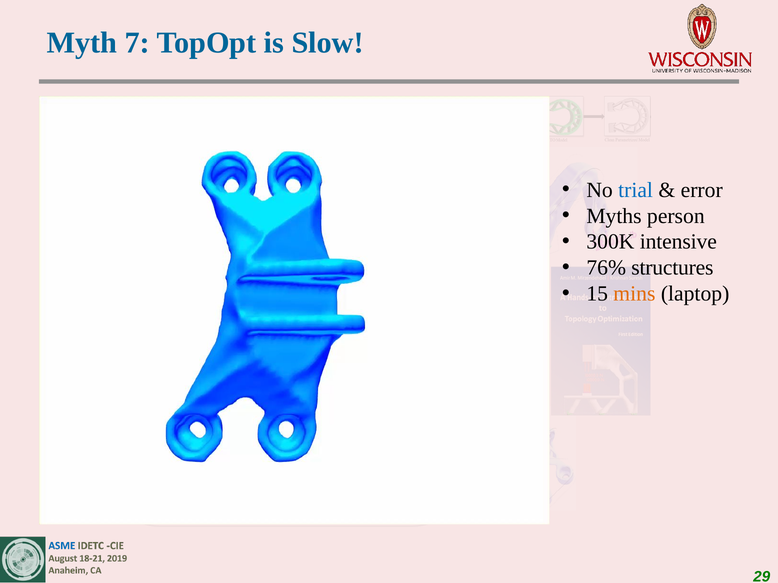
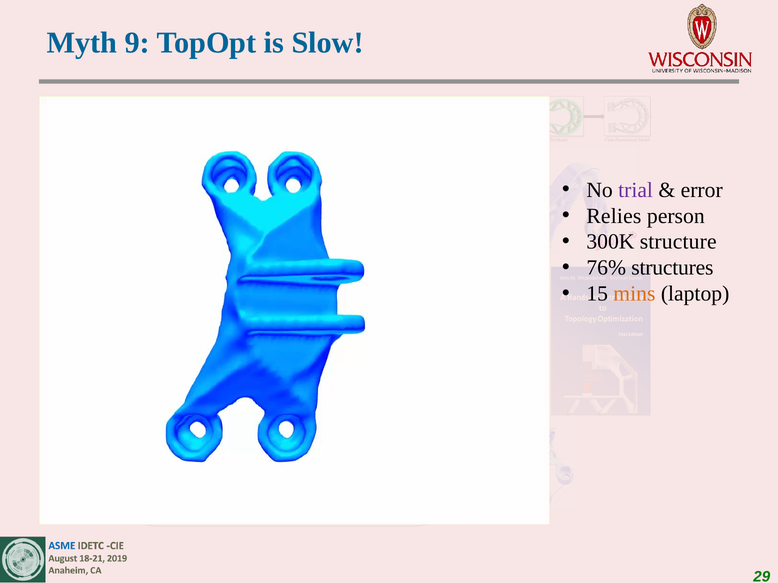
7: 7 -> 9 (137, 43)
trial colour: blue -> purple (636, 190)
Myths: Myths -> Relies (614, 216)
intensive: intensive -> structure (678, 242)
